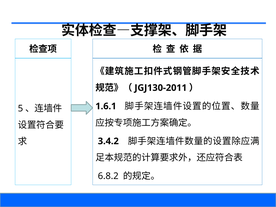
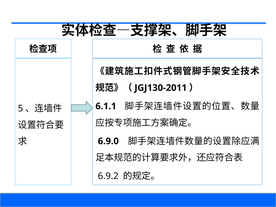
1.6.1: 1.6.1 -> 6.1.1 (106, 106)
3.4.2: 3.4.2 -> 6.9.0 (108, 141)
6.8.2: 6.8.2 -> 6.9.2 (108, 176)
